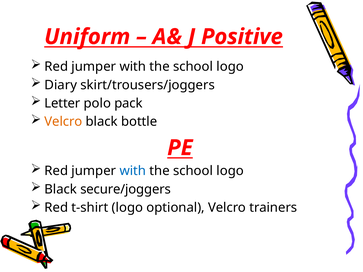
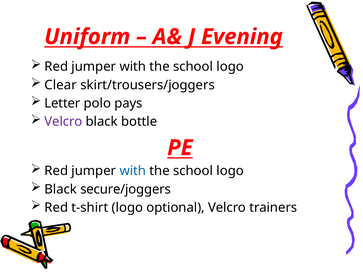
Positive: Positive -> Evening (242, 37)
Diary: Diary -> Clear (61, 85)
pack: pack -> pays (128, 103)
Velcro colour: orange -> purple (63, 122)
